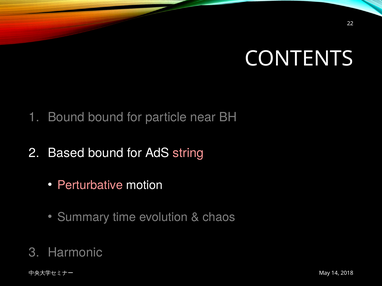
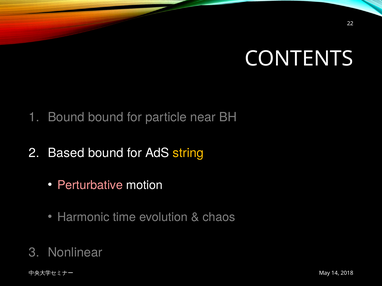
string colour: pink -> yellow (188, 153)
Summary: Summary -> Harmonic (83, 217)
Harmonic: Harmonic -> Nonlinear (75, 253)
